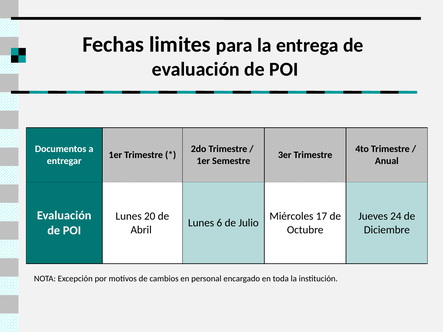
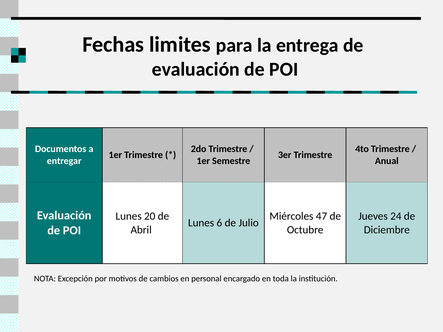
17: 17 -> 47 (322, 216)
